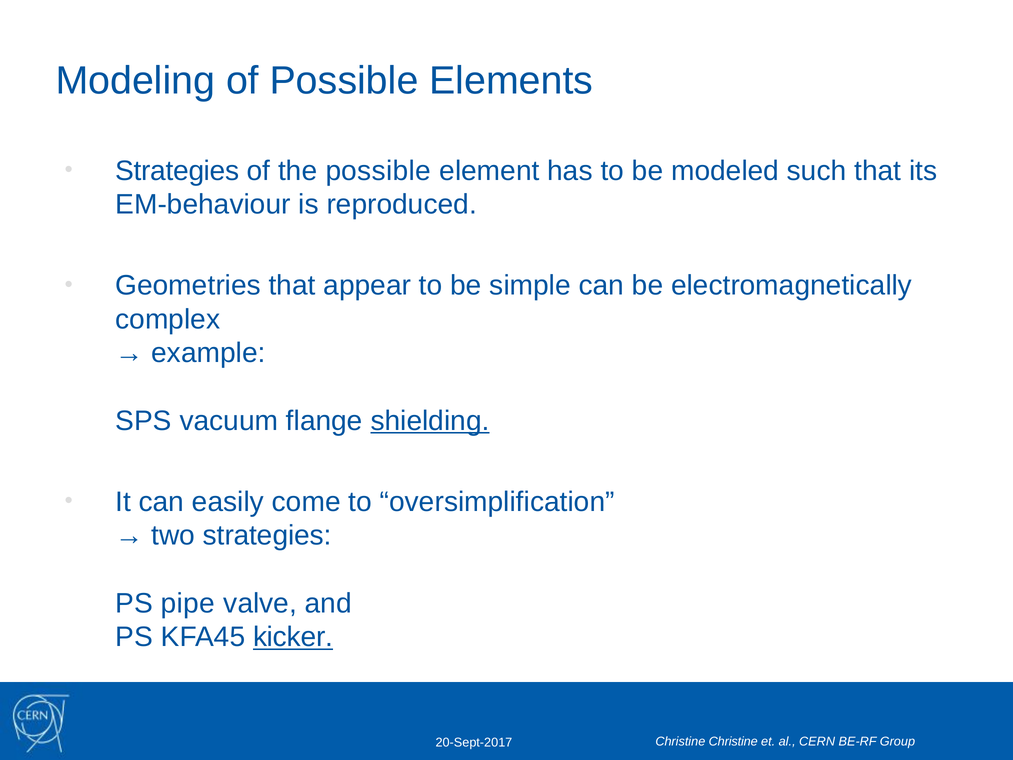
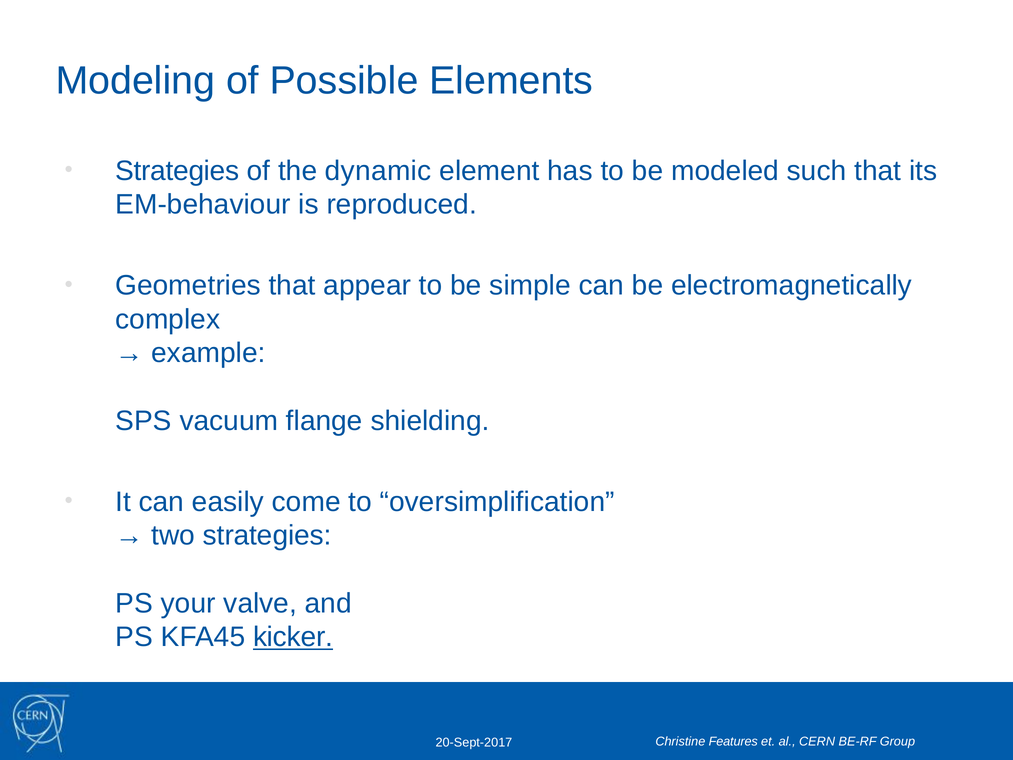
the possible: possible -> dynamic (378, 171)
shielding underline: present -> none (430, 421)
pipe: pipe -> your (188, 603)
Christine Christine: Christine -> Features (733, 742)
